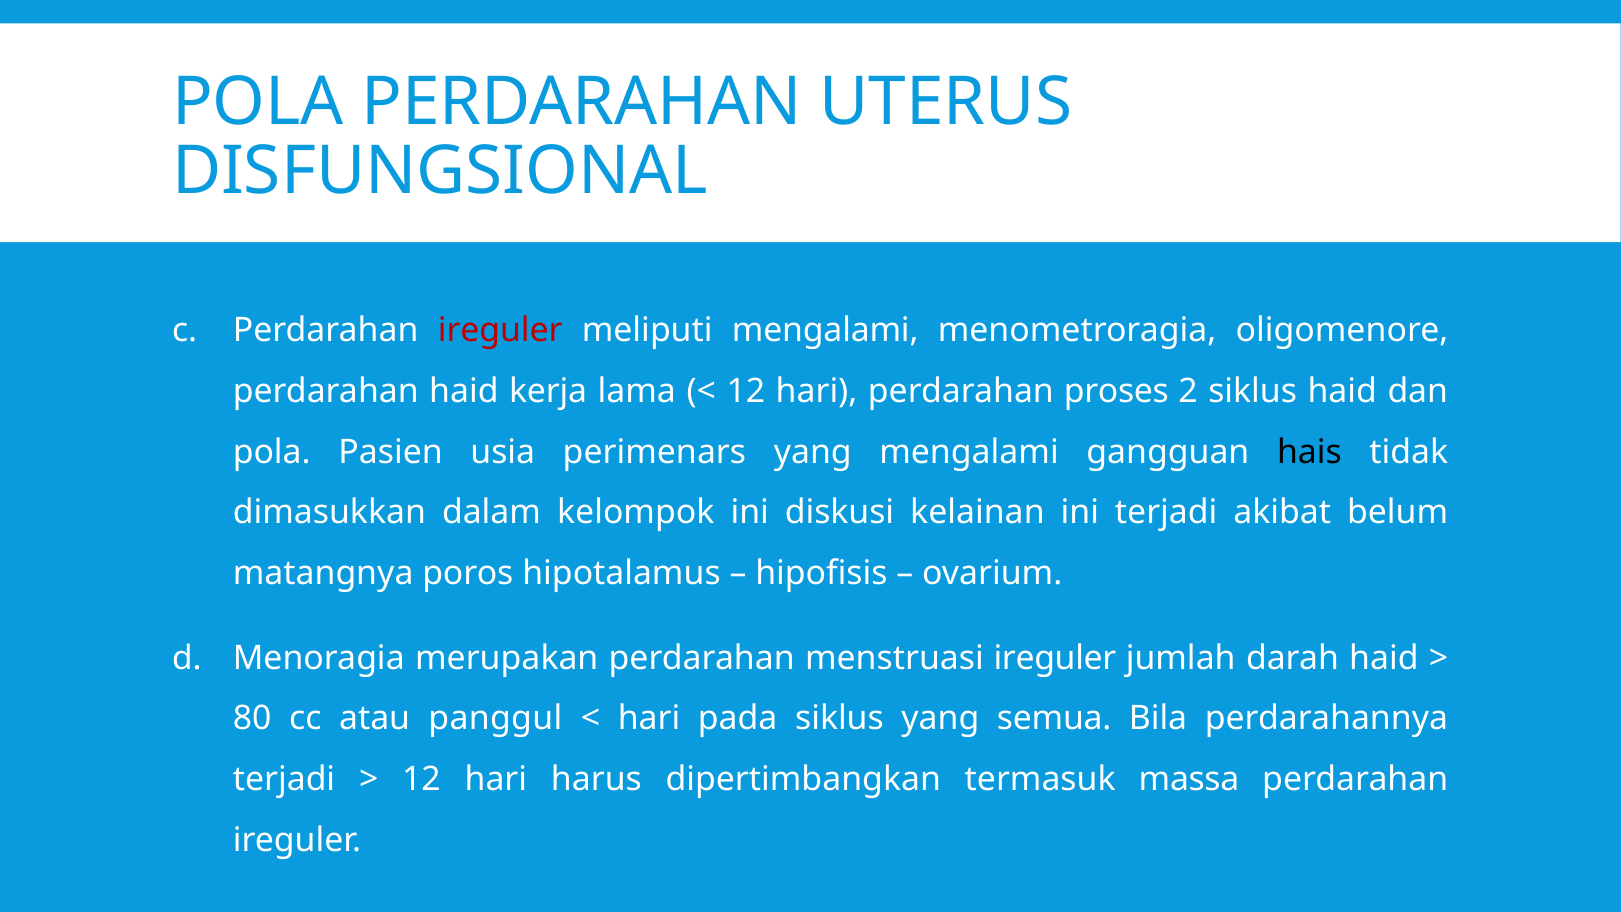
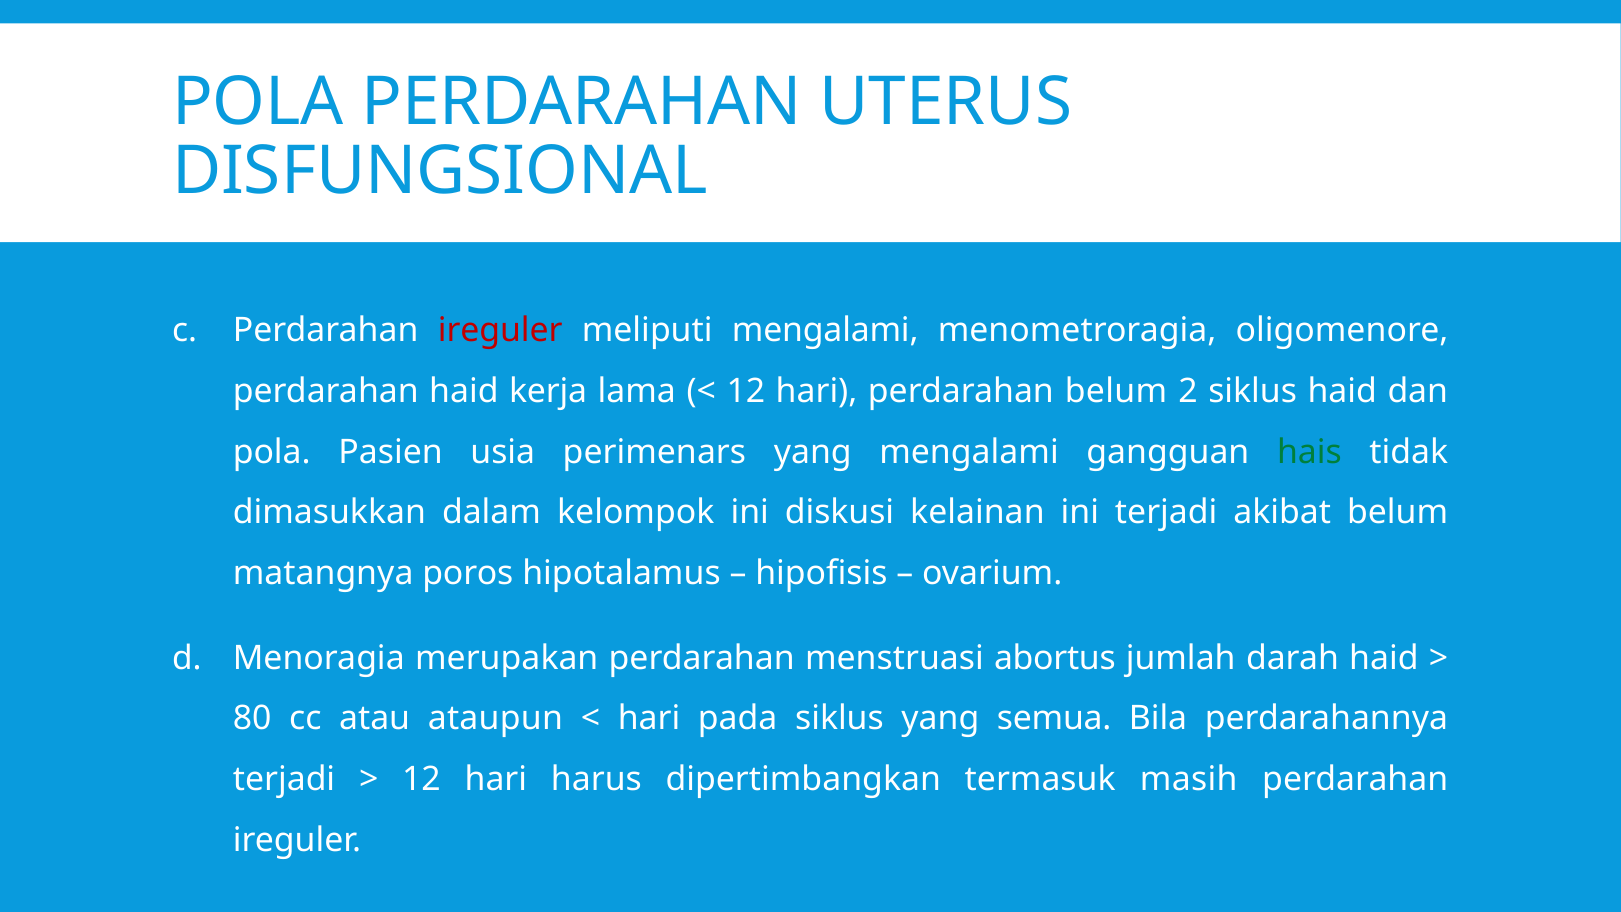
perdarahan proses: proses -> belum (1116, 391)
hais colour: black -> green (1309, 452)
menstruasi ireguler: ireguler -> abortus (1055, 658)
panggul: panggul -> ataupun (495, 719)
massa: massa -> masih (1189, 779)
